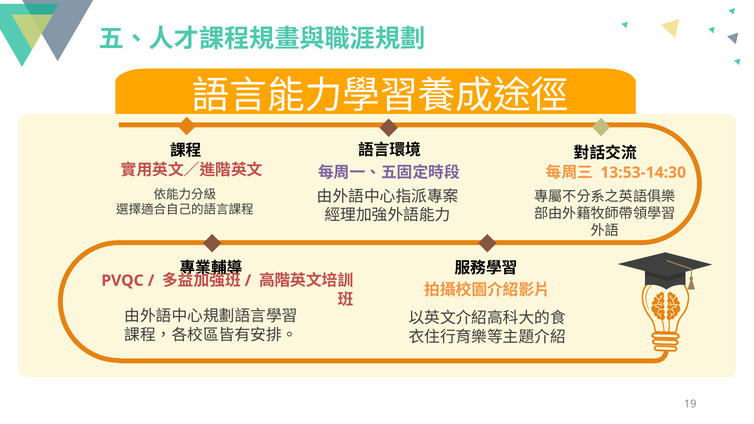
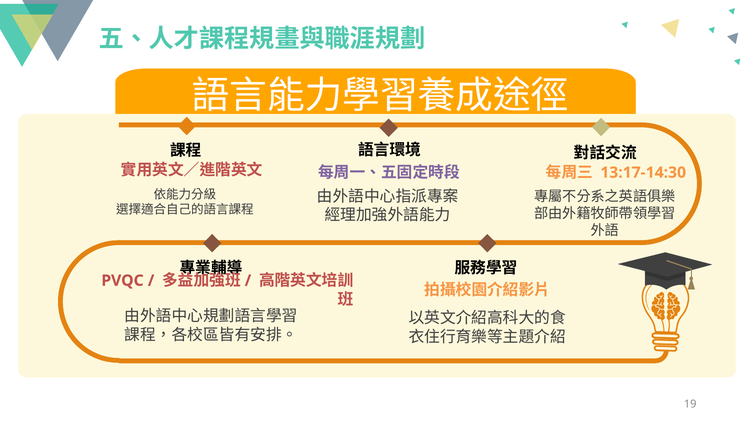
13:53-14:30: 13:53-14:30 -> 13:17-14:30 (643, 173)
